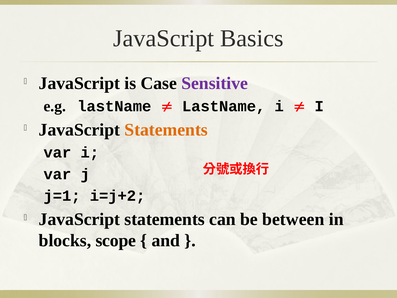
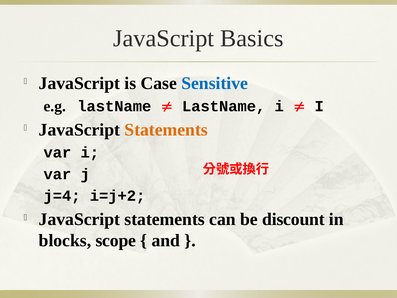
Sensitive colour: purple -> blue (215, 83)
j=1: j=1 -> j=4 (62, 196)
between: between -> discount (293, 219)
